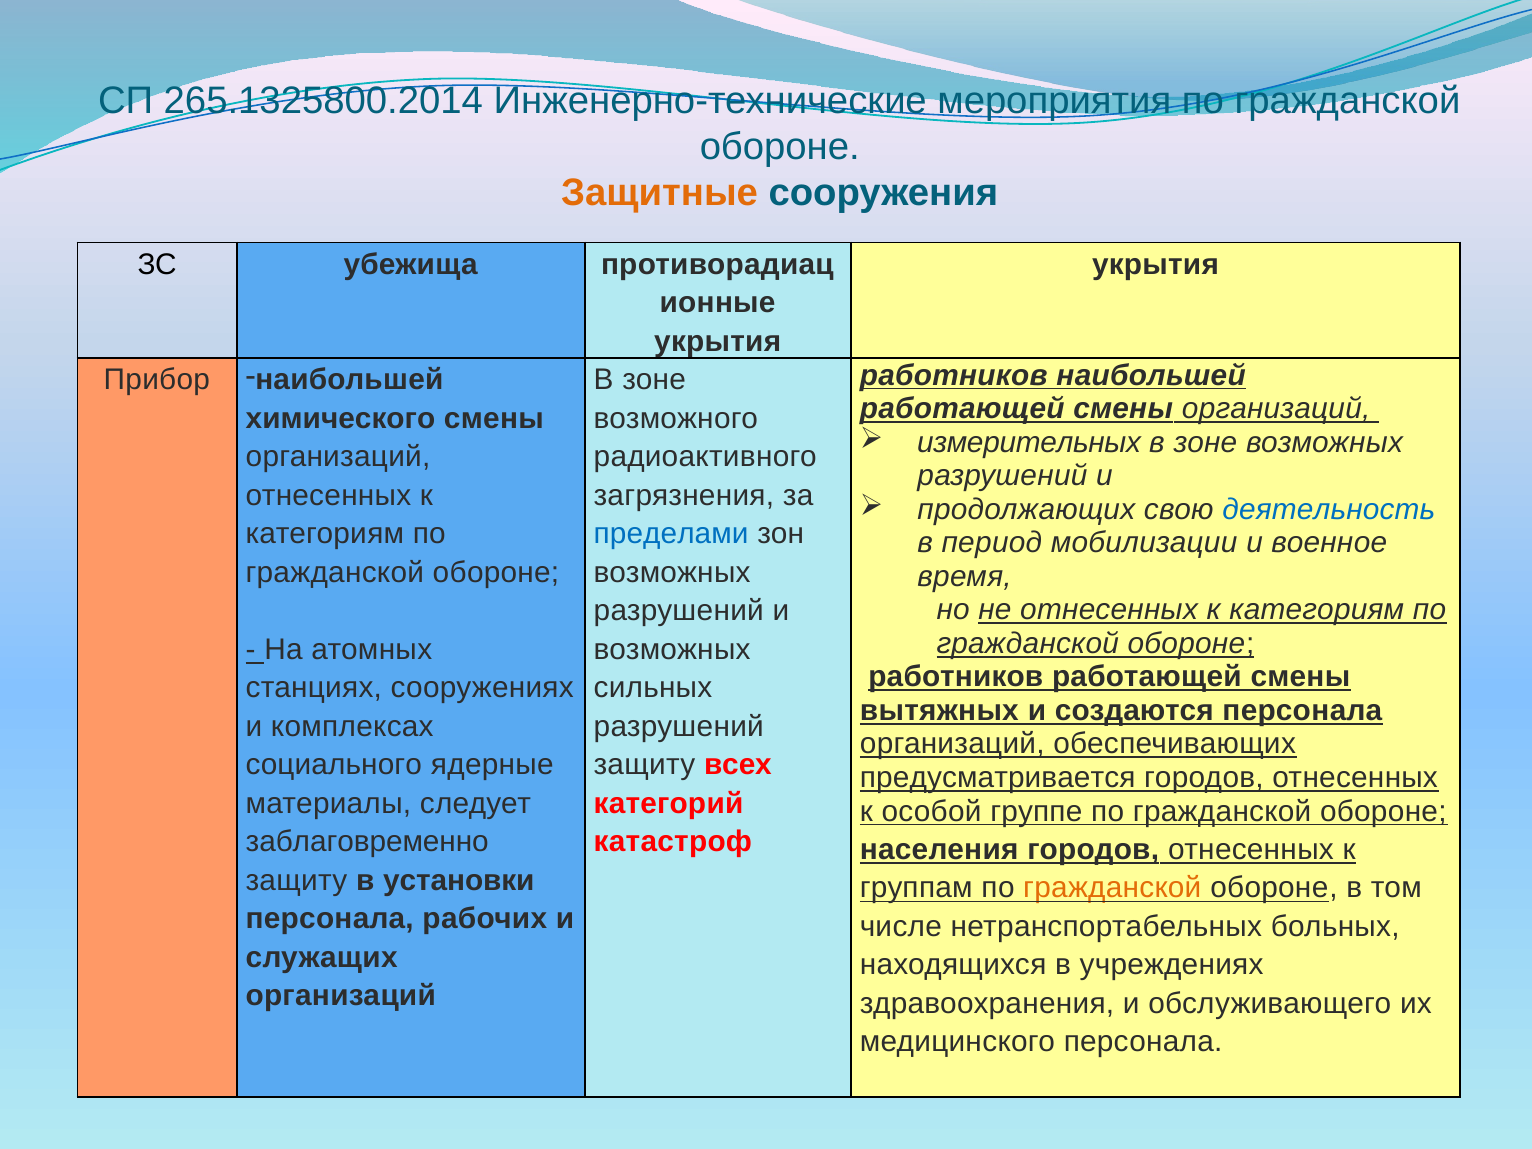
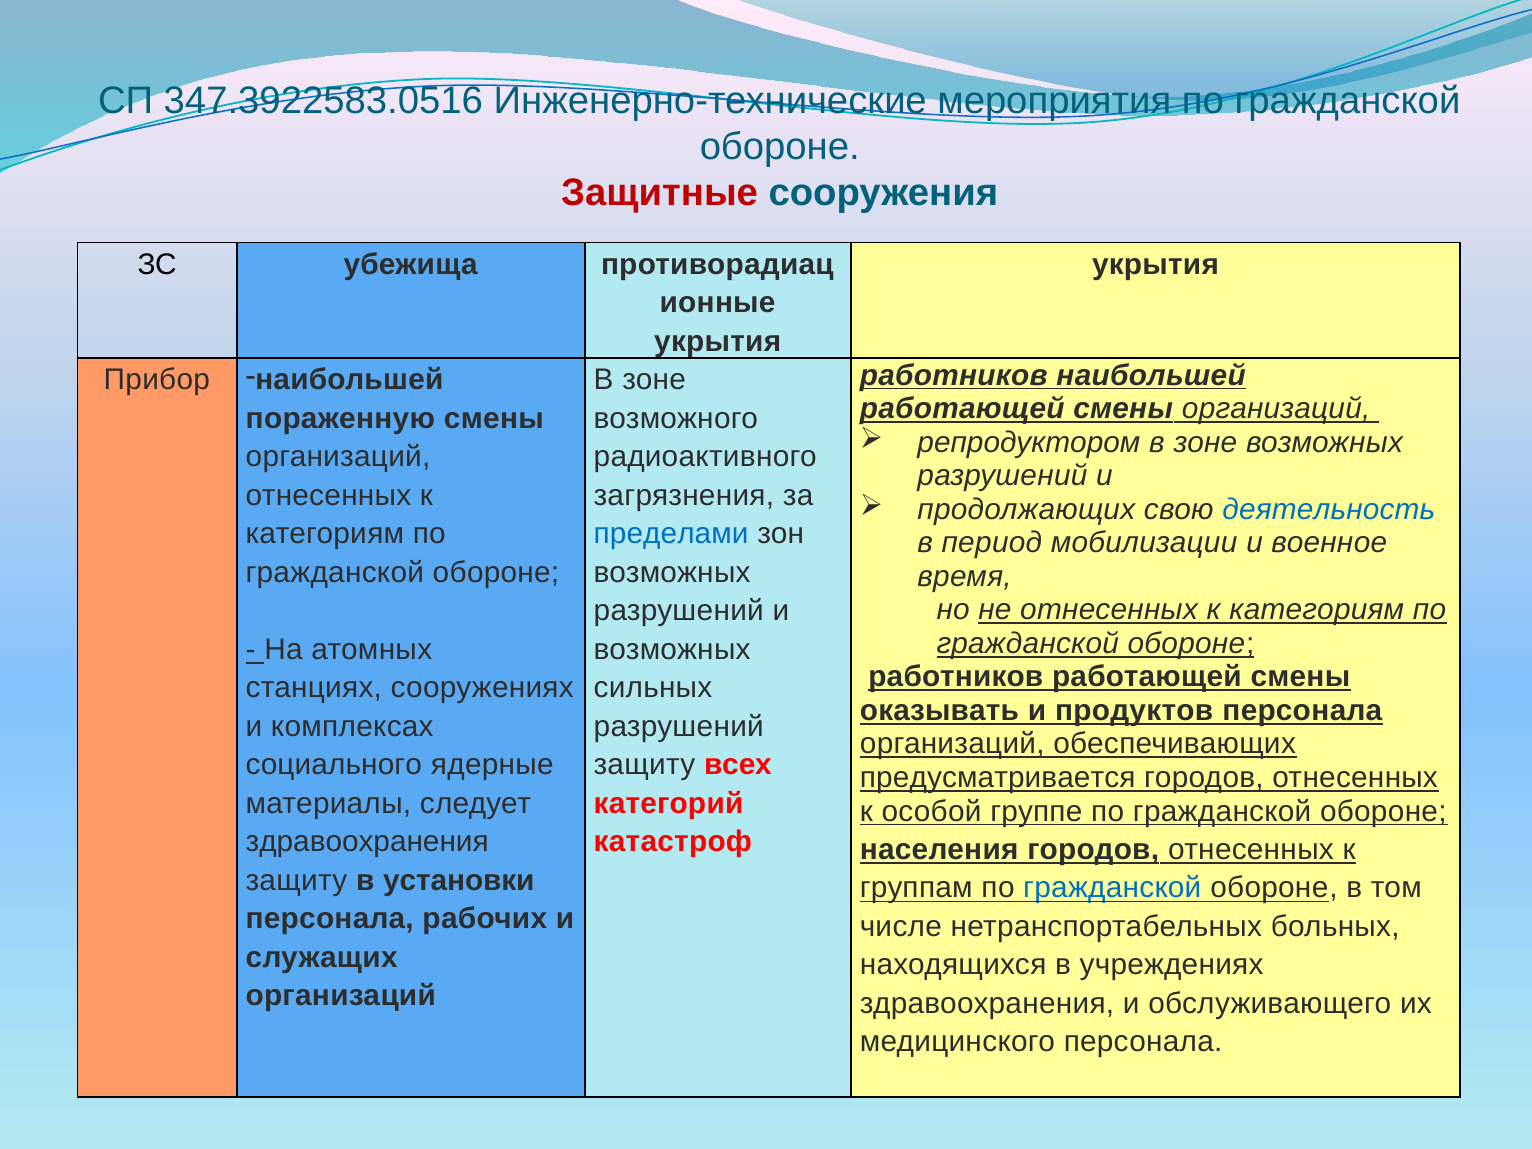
265.1325800.2014: 265.1325800.2014 -> 347.3922583.0516 (323, 101)
Защитные colour: orange -> red (660, 193)
химического: химического -> пораженную (340, 419)
измерительных: измерительных -> репродуктором (1029, 442)
вытяжных: вытяжных -> оказывать (939, 711)
создаются: создаются -> продуктов (1134, 711)
заблаговременно: заблаговременно -> здравоохранения (367, 842)
гражданской colour: orange -> blue (1112, 888)
